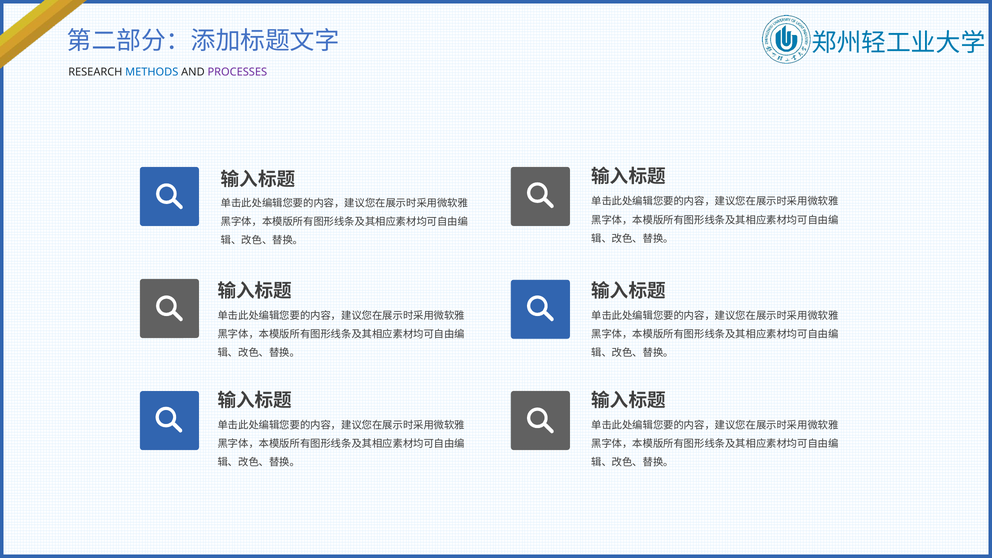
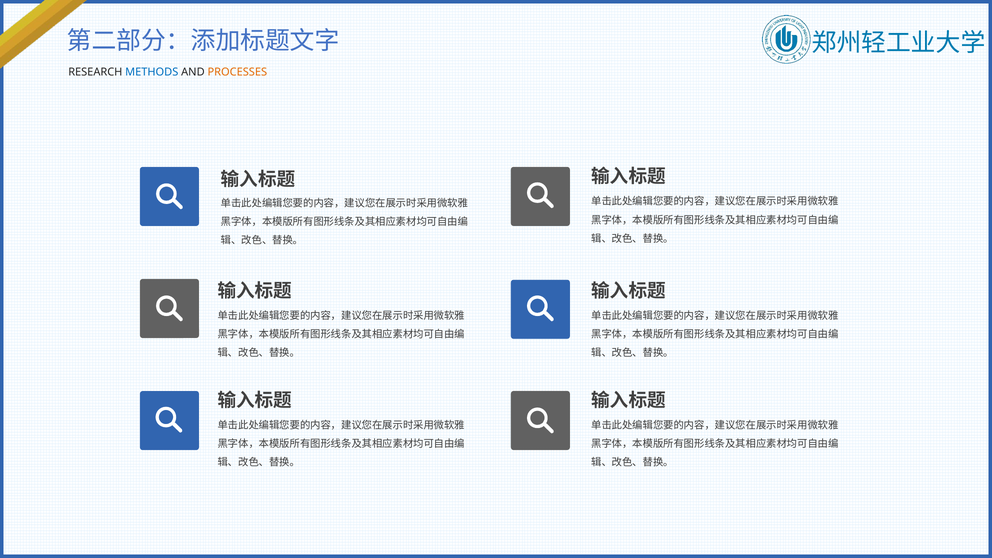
PROCESSES colour: purple -> orange (237, 72)
